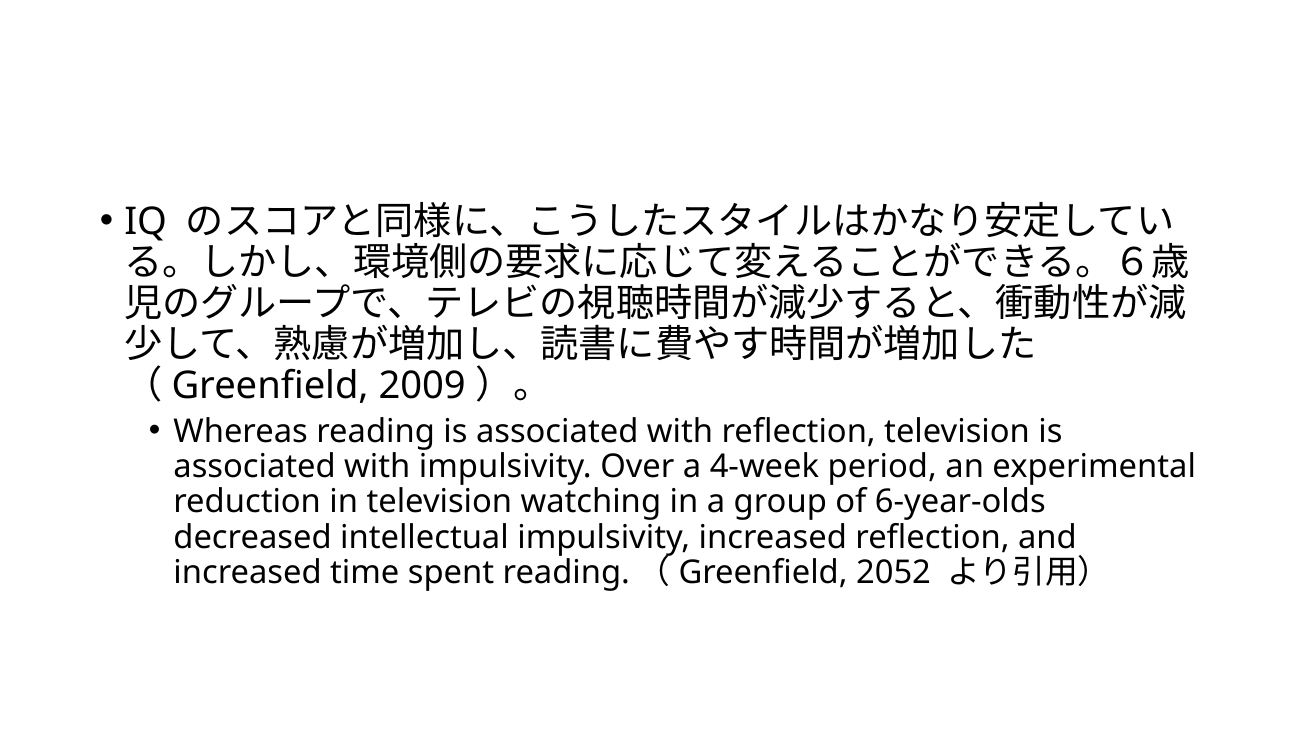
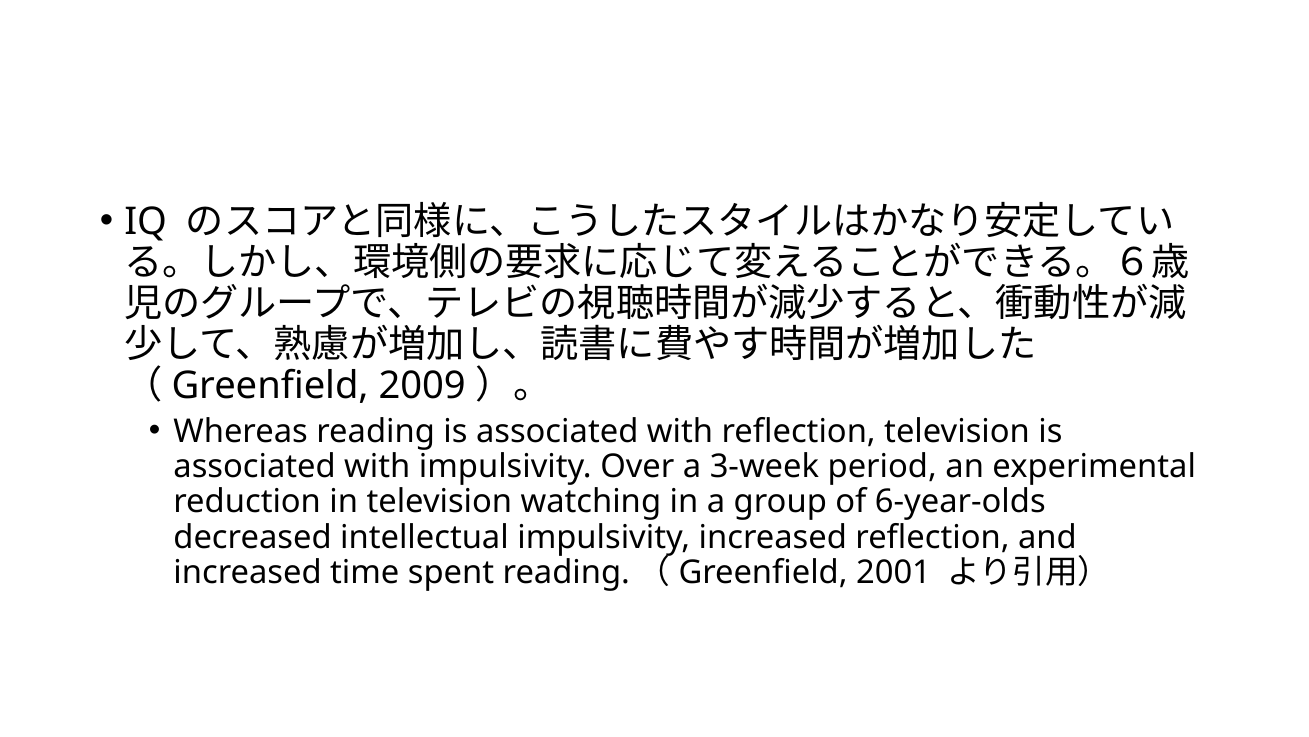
4-week: 4-week -> 3-week (764, 466)
2052: 2052 -> 2001 (894, 572)
